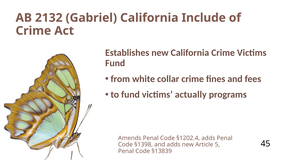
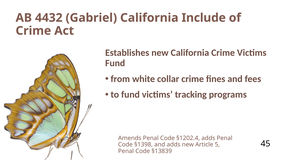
2132: 2132 -> 4432 (49, 18)
actually: actually -> tracking (191, 95)
